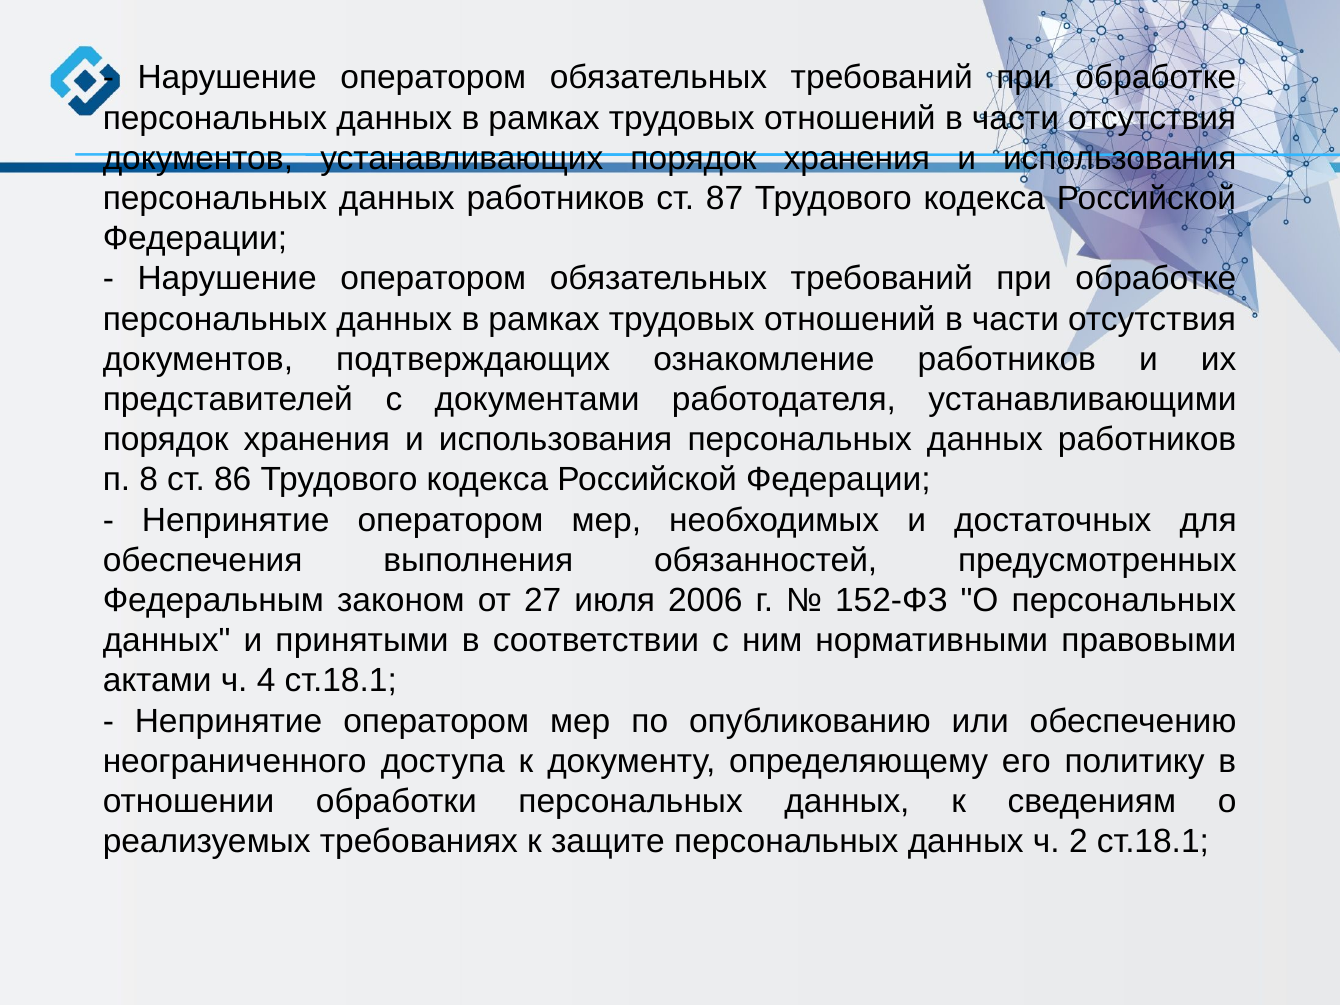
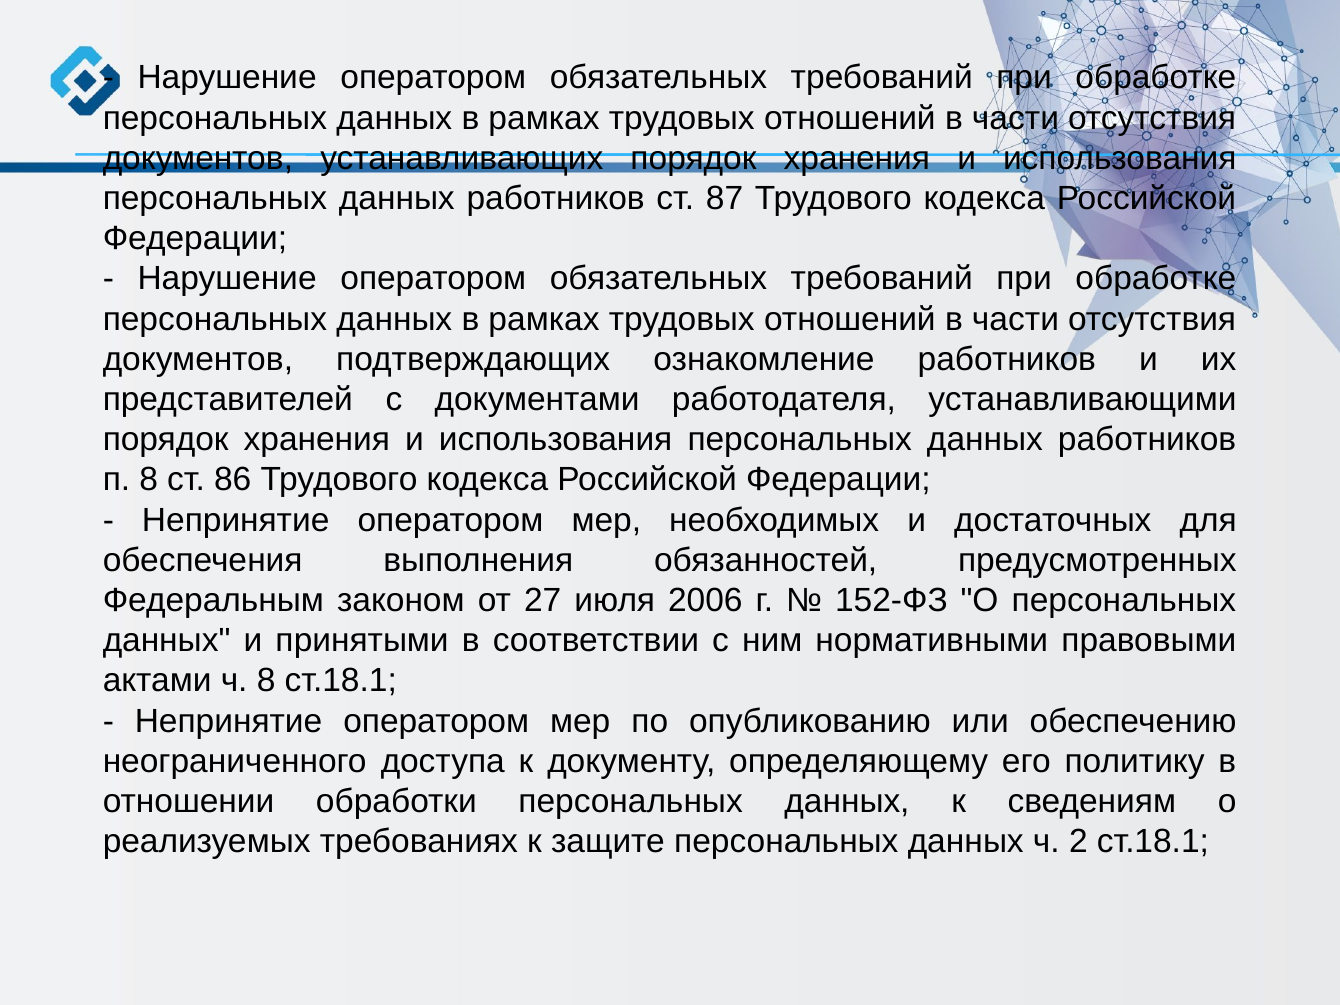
ч 4: 4 -> 8 (266, 681)
